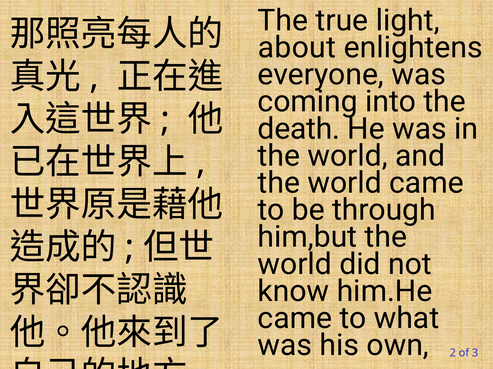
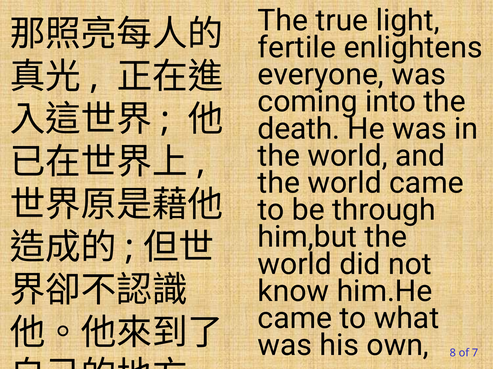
about: about -> fertile (297, 48)
2: 2 -> 8 (453, 354)
3: 3 -> 7 (475, 354)
